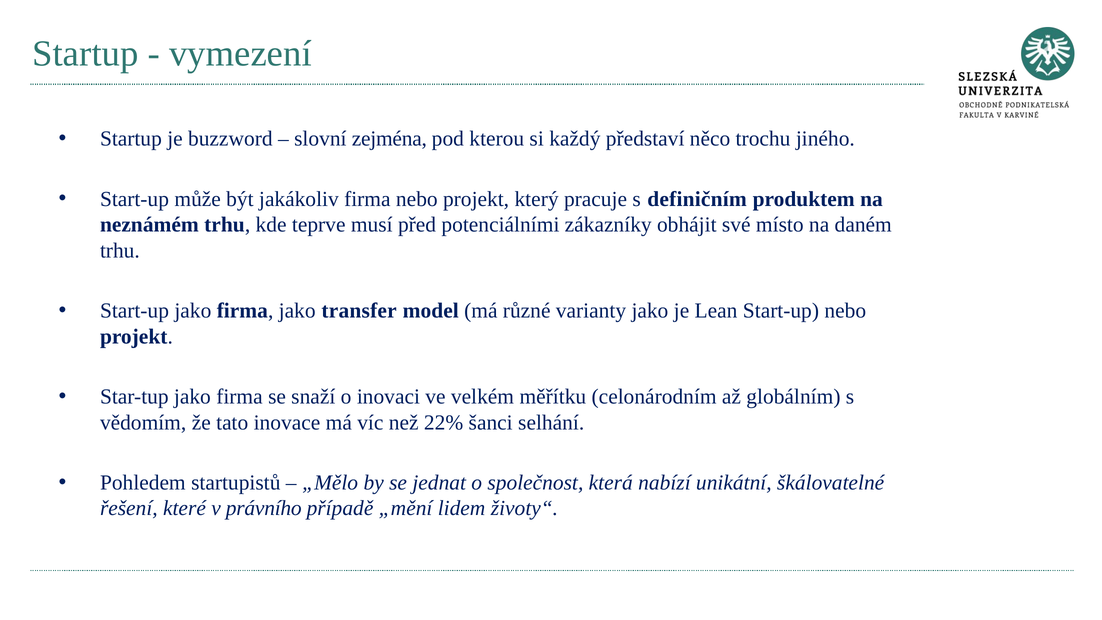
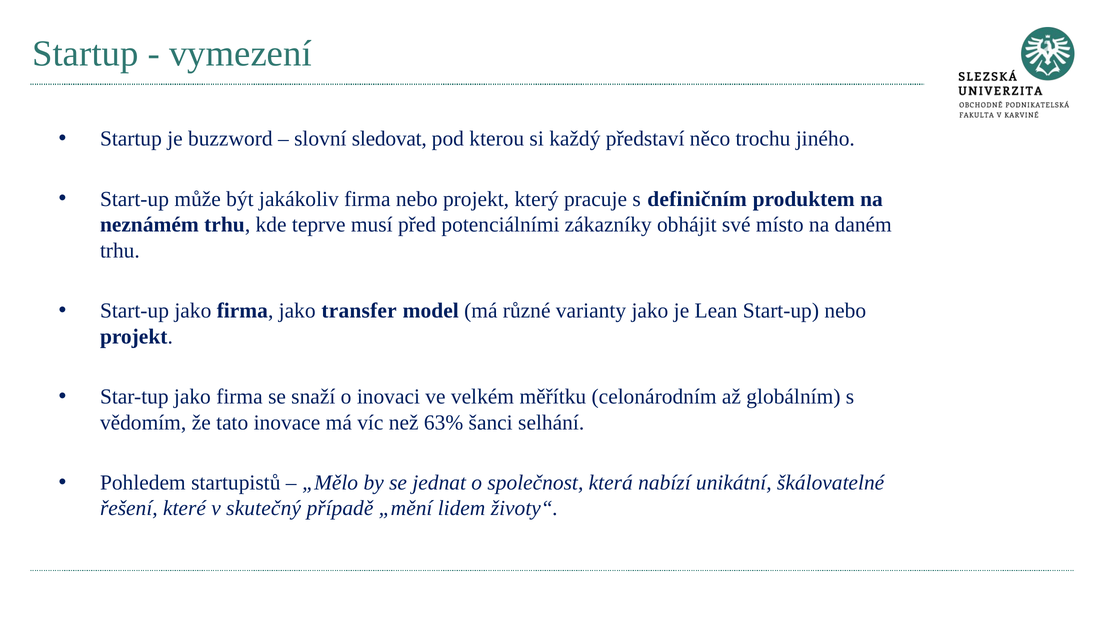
zejména: zejména -> sledovat (389, 139)
22%: 22% -> 63% (444, 422)
právního: právního -> skutečný (264, 508)
